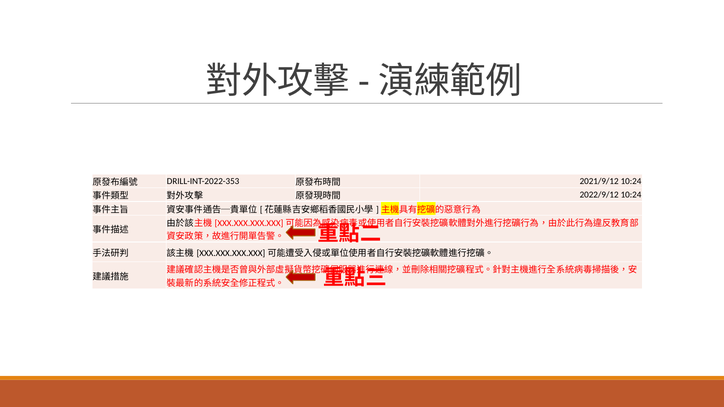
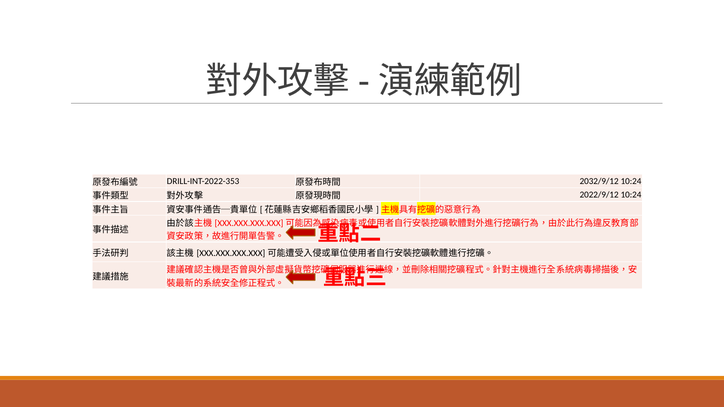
2021/9/12: 2021/9/12 -> 2032/9/12 (599, 181)
